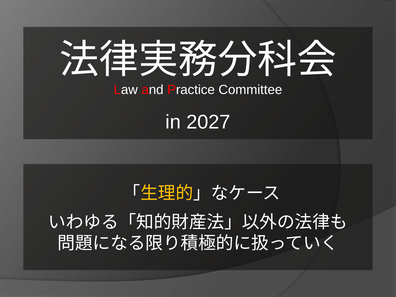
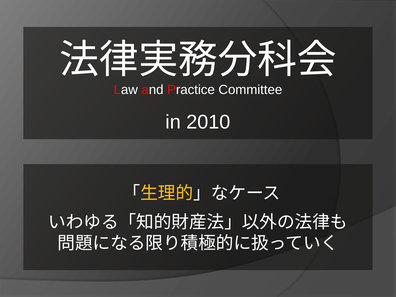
2027: 2027 -> 2010 (208, 122)
